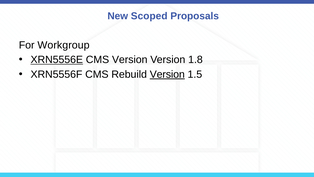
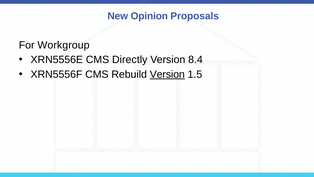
Scoped: Scoped -> Opinion (149, 16)
XRN5556E underline: present -> none (57, 60)
CMS Version: Version -> Directly (130, 60)
1.8: 1.8 -> 8.4 (195, 60)
